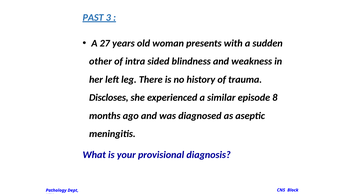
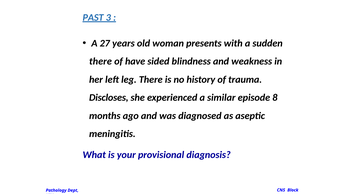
other: other -> there (101, 62)
intra: intra -> have (135, 62)
